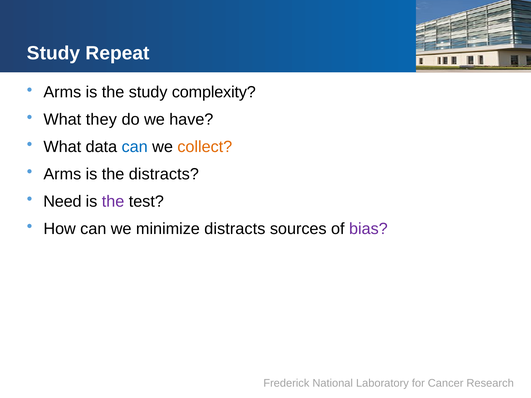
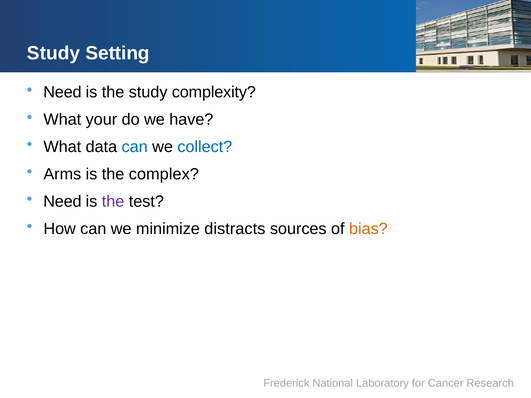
Repeat: Repeat -> Setting (118, 53)
Arms: Arms -> Need (62, 92)
they: they -> your (101, 120)
collect colour: orange -> blue (205, 147)
the distracts: distracts -> complex (164, 174)
bias colour: purple -> orange (368, 229)
